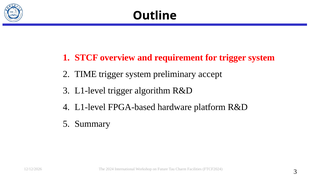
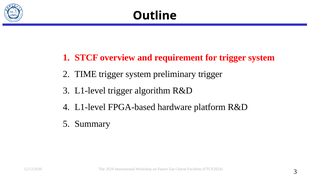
preliminary accept: accept -> trigger (210, 74)
